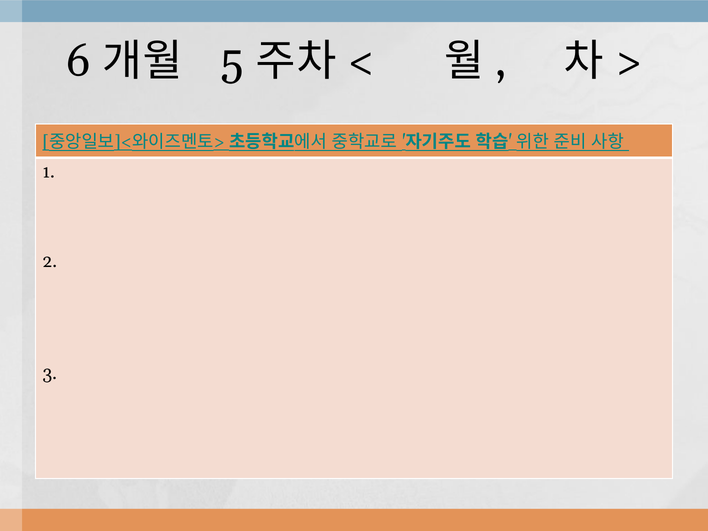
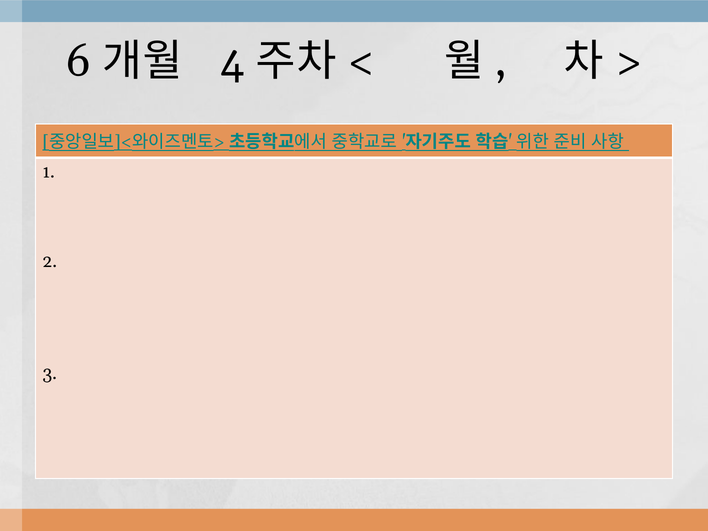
5: 5 -> 4 (233, 62)
